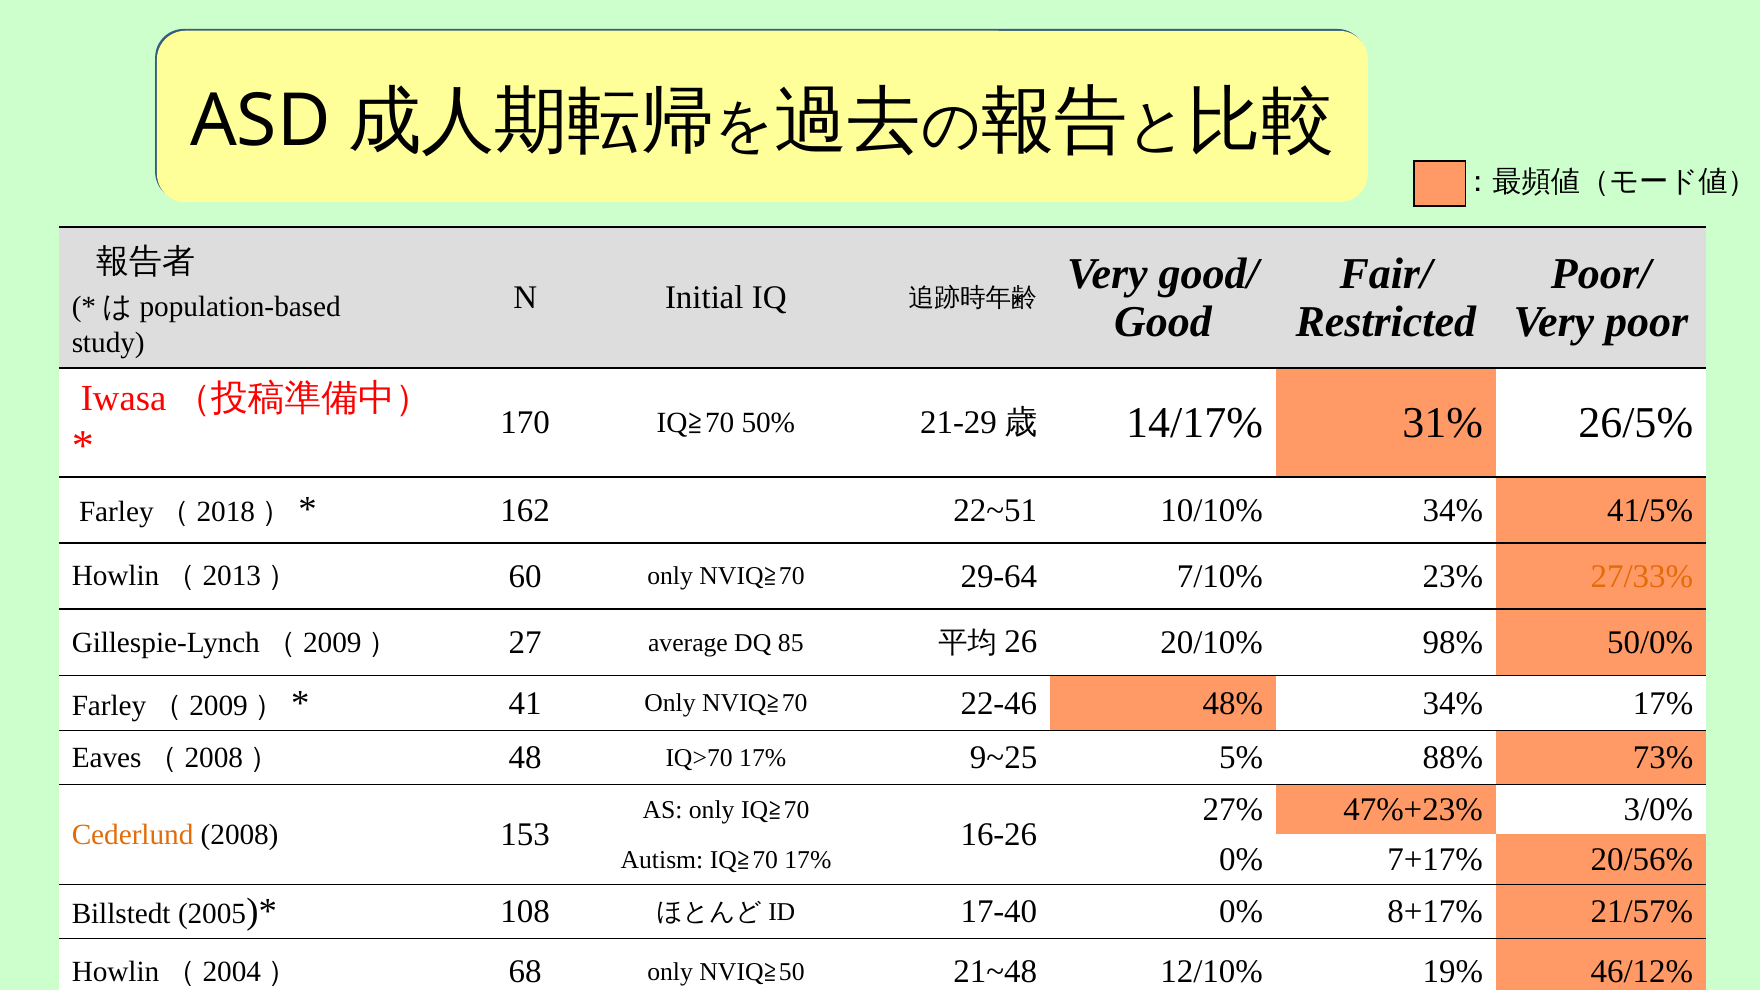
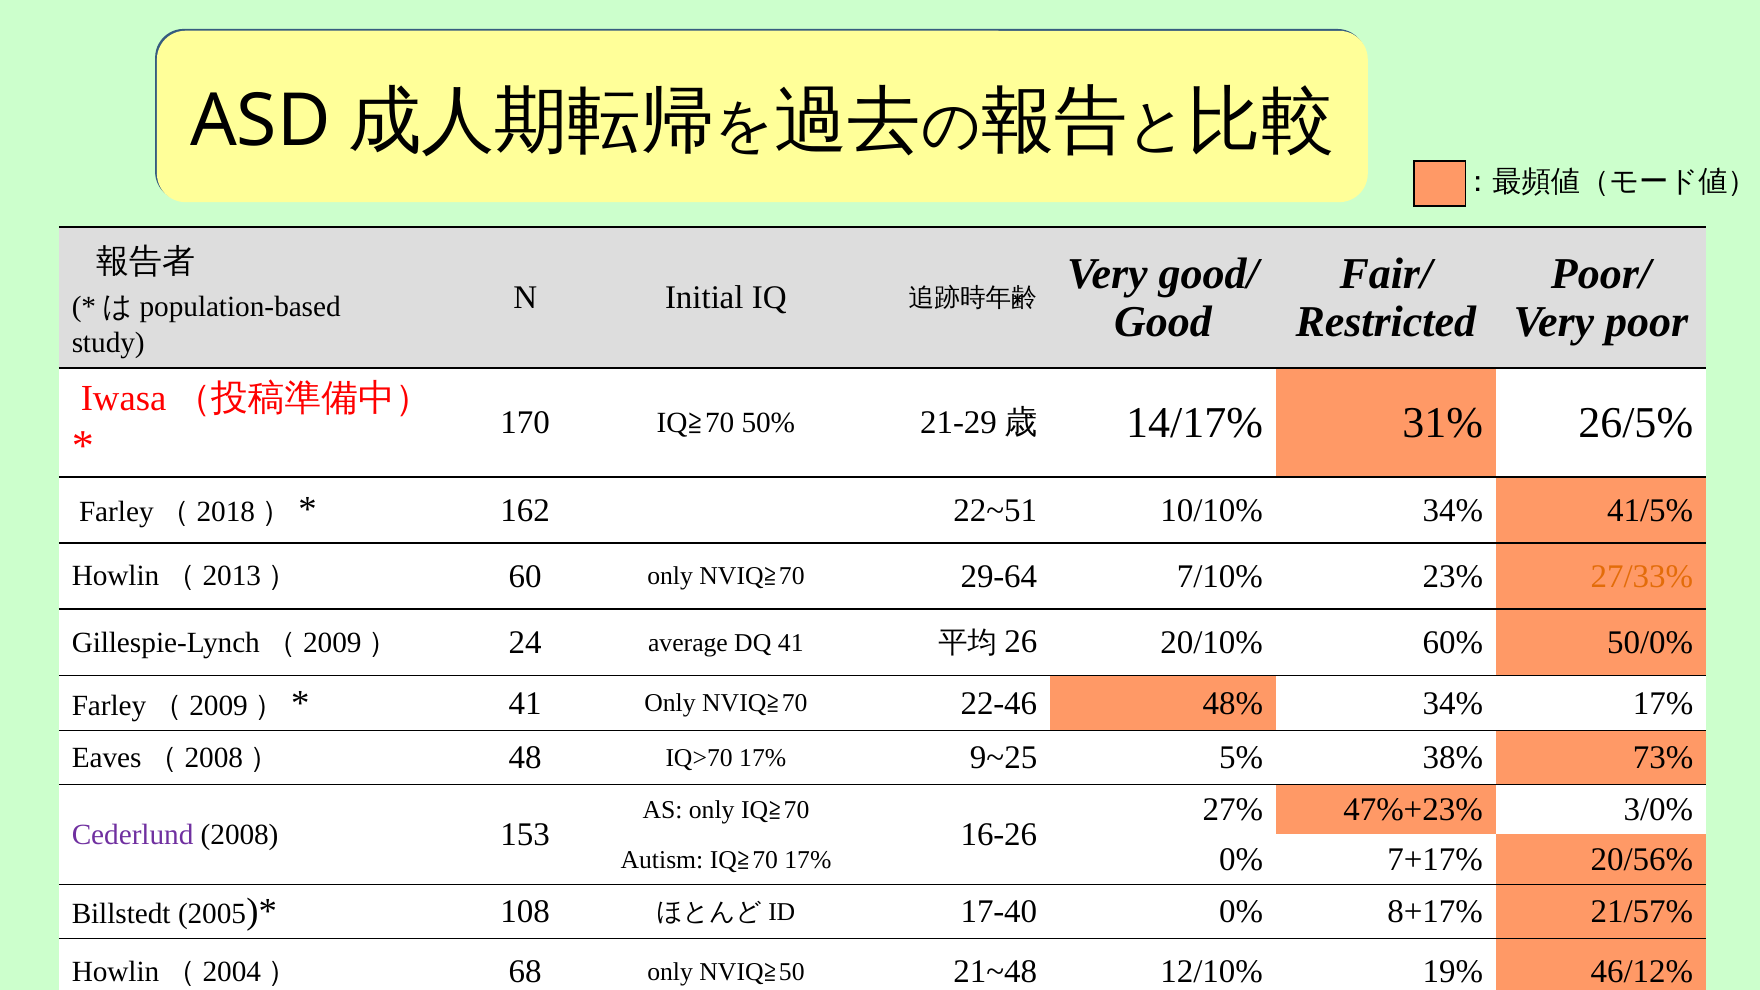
27: 27 -> 24 (525, 643)
DQ 85: 85 -> 41 (791, 643)
98%: 98% -> 60% (1453, 643)
88%: 88% -> 38% (1453, 758)
Cederlund colour: orange -> purple (133, 835)
